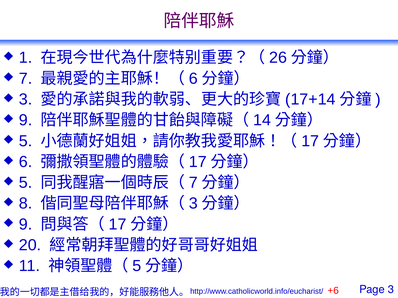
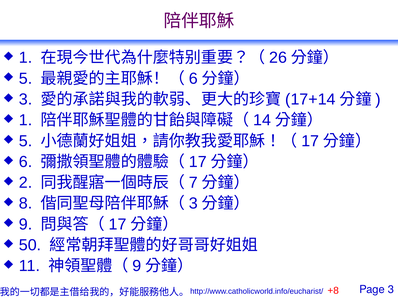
7: 7 -> 5 (26, 79)
9: 9 -> 1 (26, 120)
5: 5 -> 2 (26, 183)
20: 20 -> 50 (30, 246)
5: 5 -> 9 (137, 266)
+6: +6 -> +8 (333, 291)
